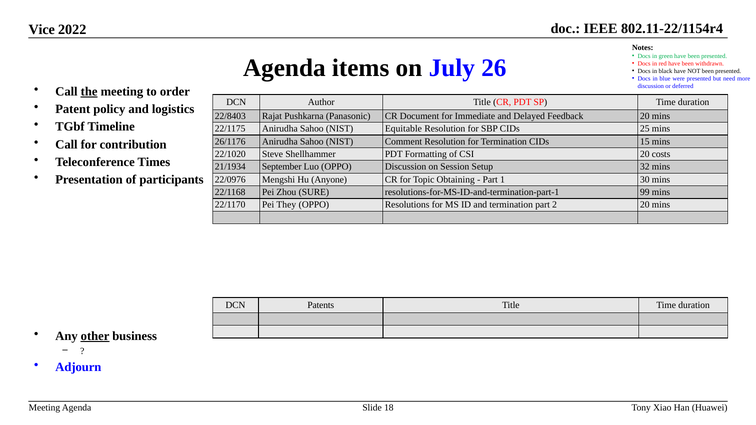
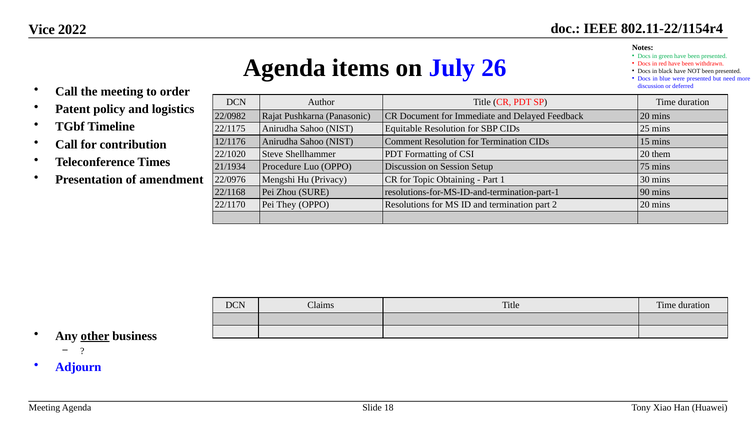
the underline: present -> none (89, 92)
22/8403: 22/8403 -> 22/0982 (230, 116)
26/1176: 26/1176 -> 12/1176 (230, 141)
costs: costs -> them (661, 154)
September: September -> Procedure (282, 167)
32: 32 -> 75 (645, 167)
participants: participants -> amendment (171, 180)
Anyone: Anyone -> Privacy (329, 180)
99: 99 -> 90 (645, 192)
Patents: Patents -> Claims (321, 305)
